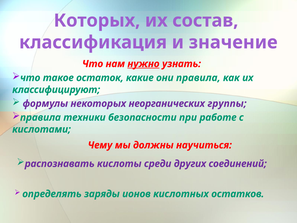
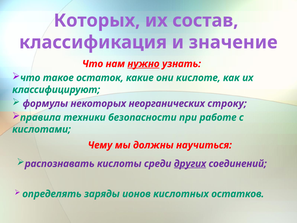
они правила: правила -> кислоте (198, 78)
группы: группы -> строку (227, 103)
других underline: none -> present (190, 164)
